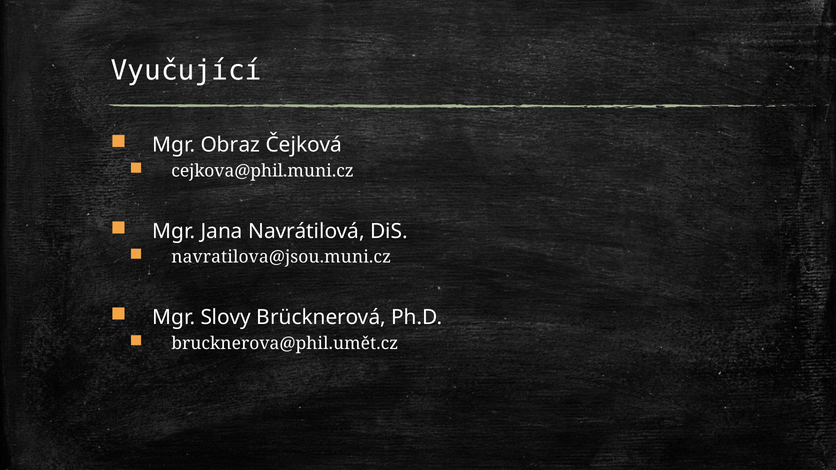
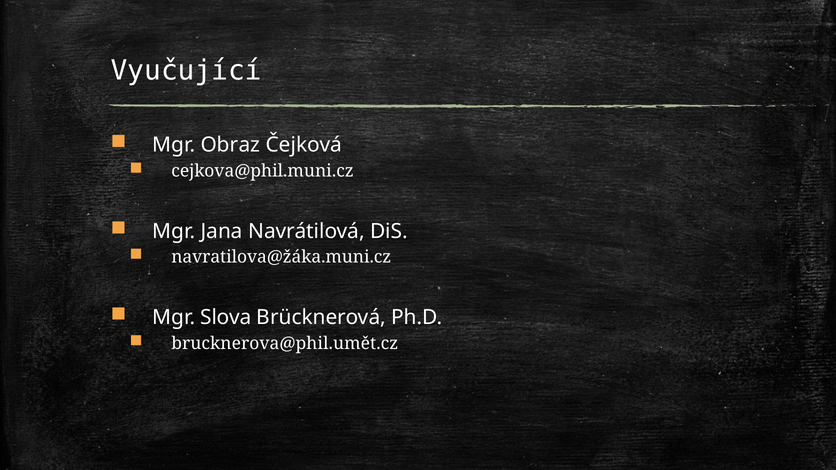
navratilova@jsou.muni.cz: navratilova@jsou.muni.cz -> navratilova@žáka.muni.cz (281, 257)
Slovy: Slovy -> Slova (226, 318)
